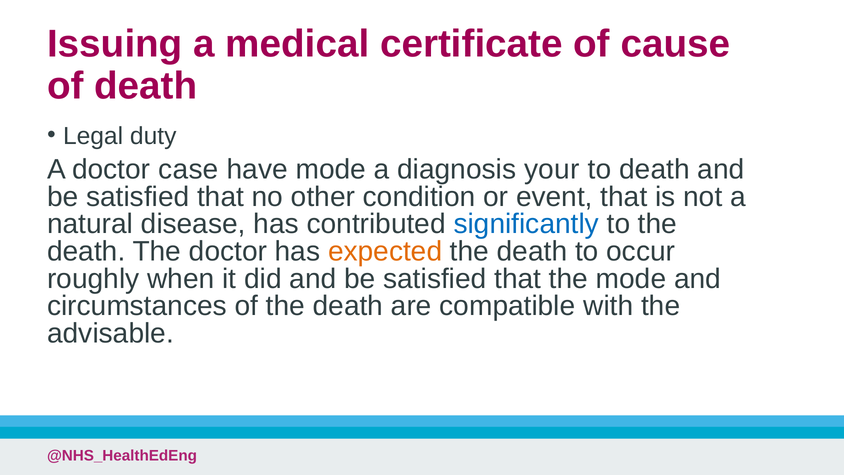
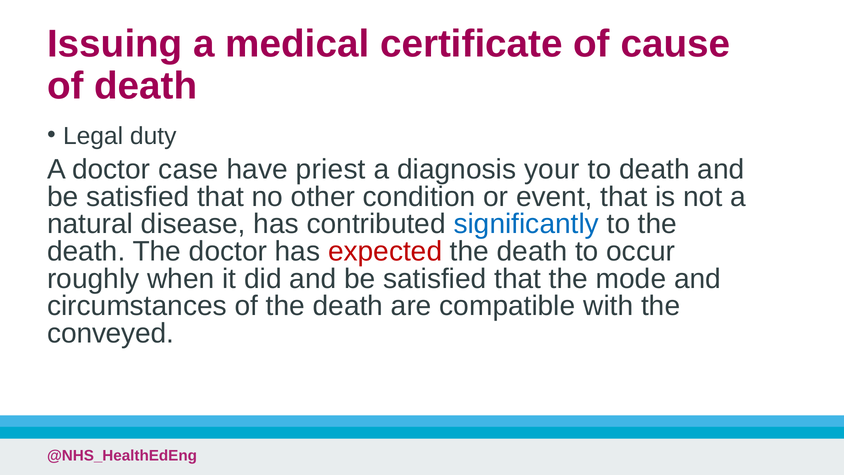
have mode: mode -> priest (331, 169)
expected colour: orange -> red (385, 251)
advisable: advisable -> conveyed (111, 333)
